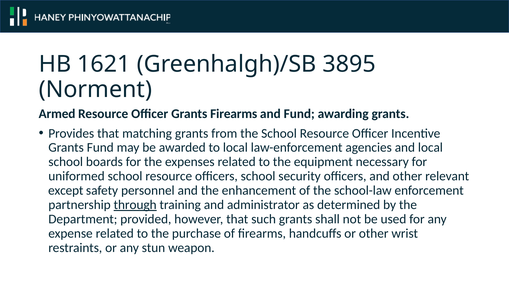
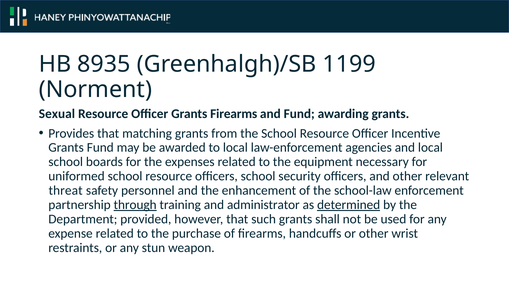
1621: 1621 -> 8935 (104, 64)
3895: 3895 -> 1199 (349, 64)
Armed: Armed -> Sexual (57, 114)
except: except -> threat (66, 191)
determined underline: none -> present (349, 205)
